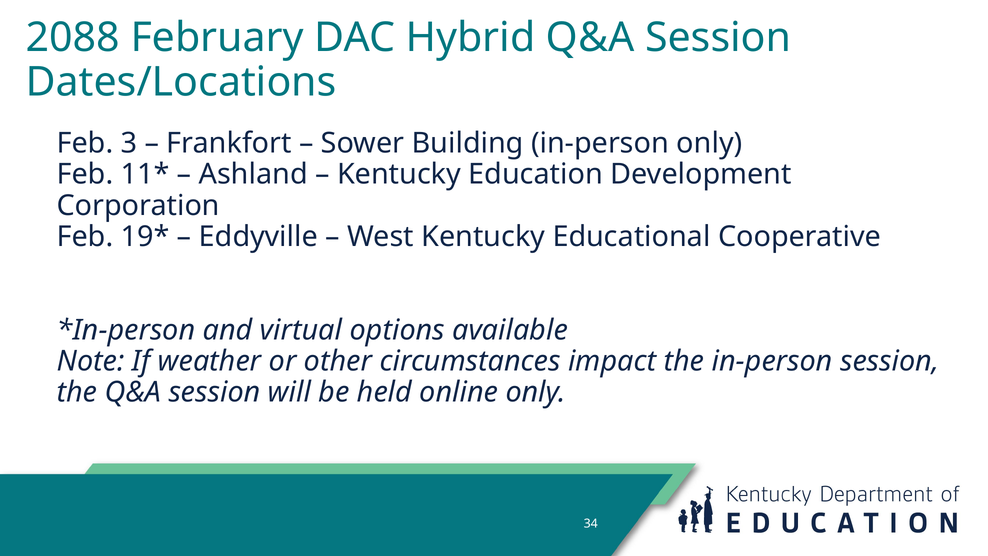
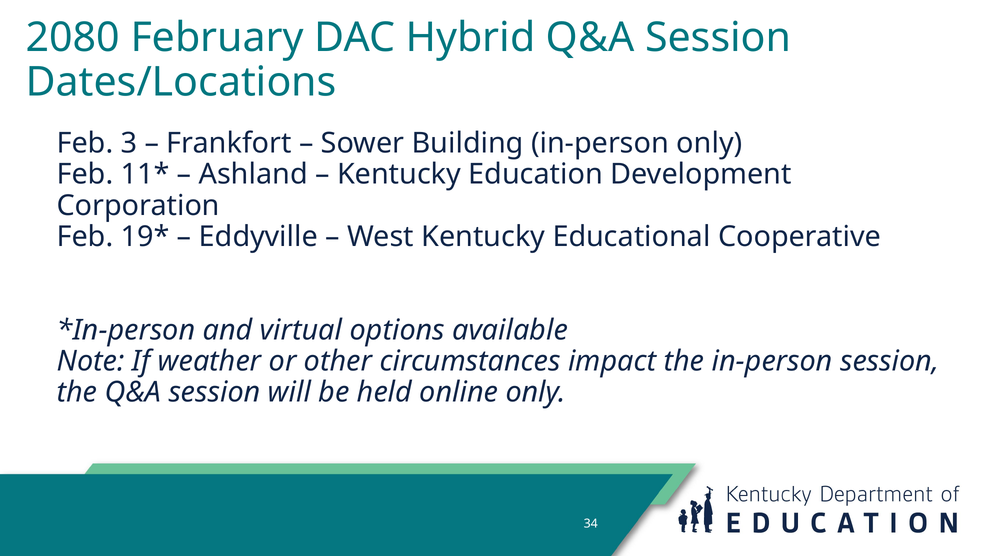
2088: 2088 -> 2080 (73, 38)
